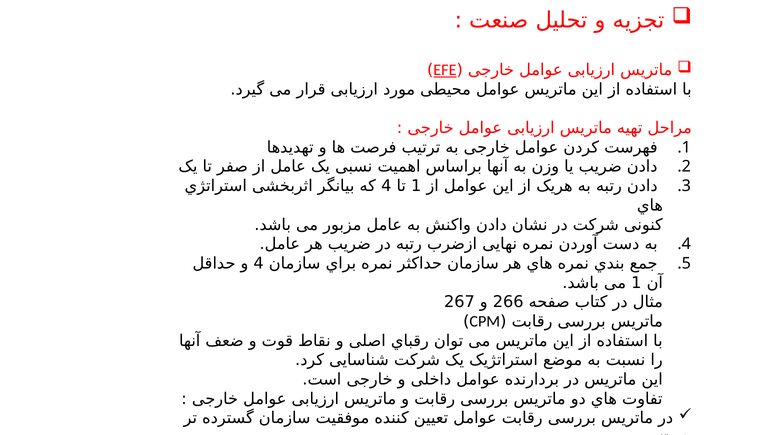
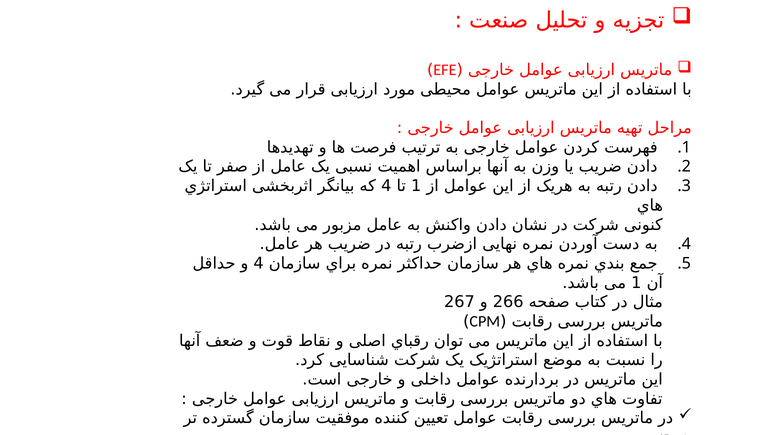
EFE underline: present -> none (445, 70)
